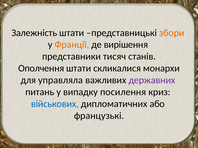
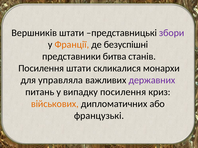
Залежність: Залежність -> Вершників (34, 33)
збори colour: orange -> purple (172, 33)
вирішення: вирішення -> безуспішні (126, 45)
тисяч: тисяч -> битва (115, 57)
Ополчення: Ополчення -> Посилення (41, 69)
військових colour: blue -> orange (55, 104)
